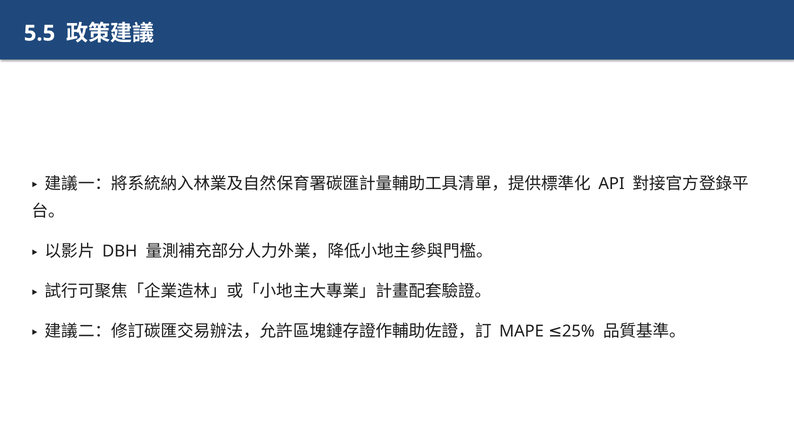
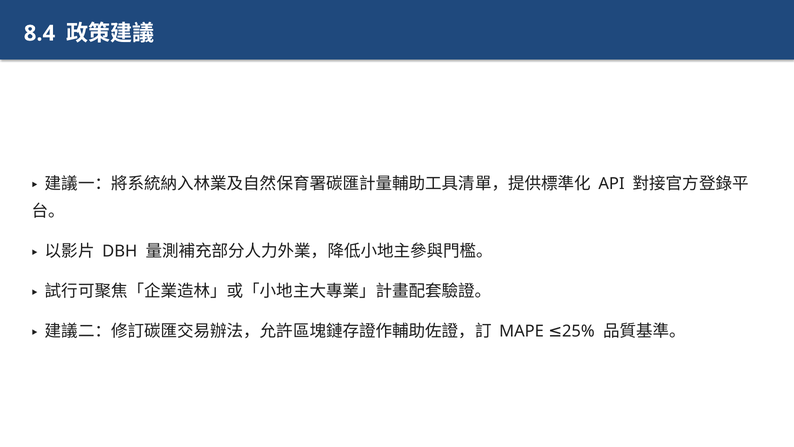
5.5: 5.5 -> 8.4 (40, 33)
